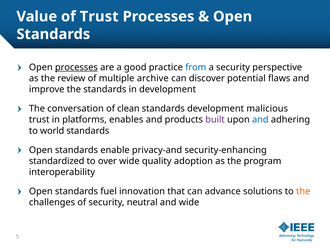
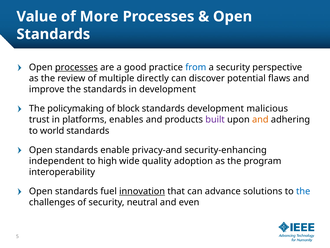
of Trust: Trust -> More (99, 17)
archive: archive -> directly (153, 78)
conversation: conversation -> policymaking (76, 108)
clean: clean -> block (128, 108)
and colour: blue -> orange (260, 119)
standardized: standardized -> independent (57, 161)
over: over -> high (107, 161)
innovation underline: none -> present (142, 191)
the colour: orange -> blue (303, 191)
and wide: wide -> even (189, 202)
